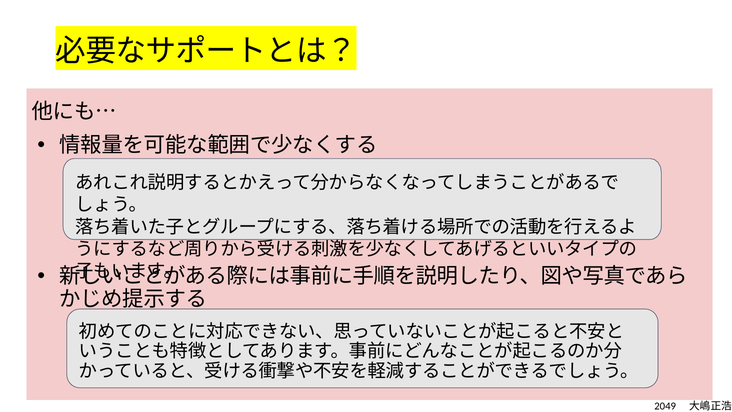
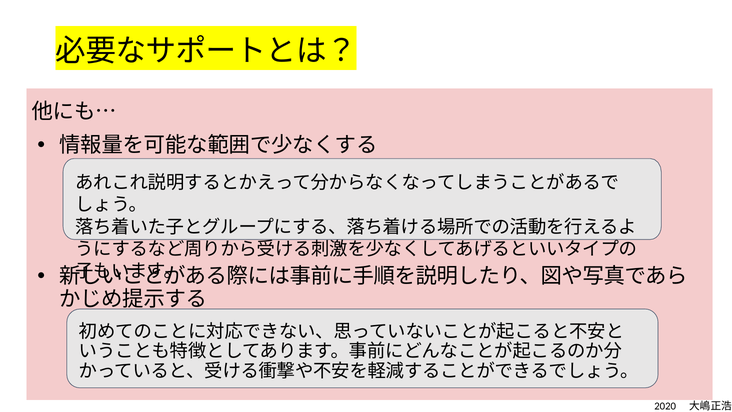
2049: 2049 -> 2020 (665, 406)
